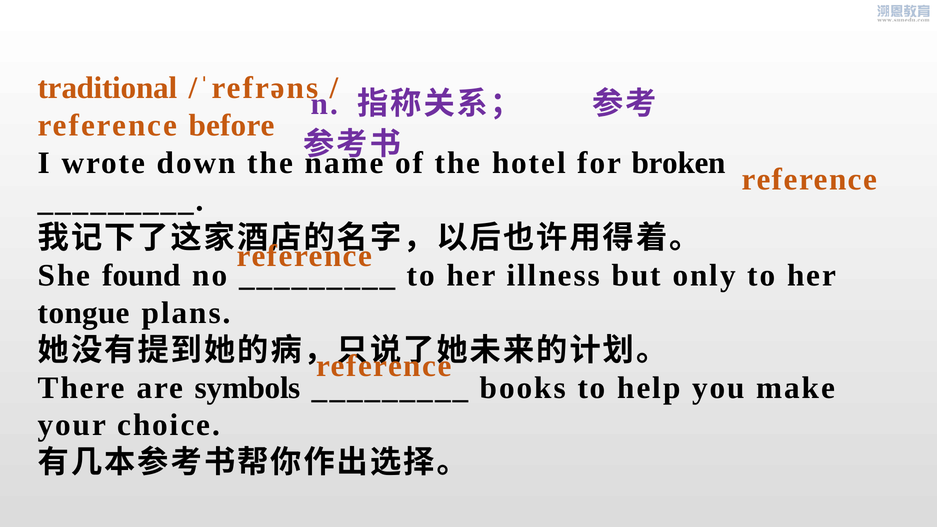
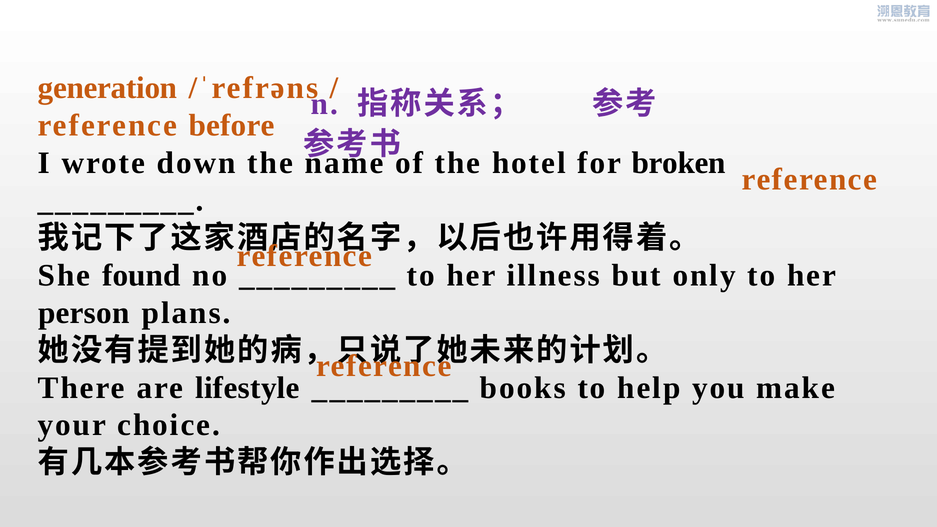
traditional: traditional -> generation (108, 88)
tongue: tongue -> person (84, 313)
symbols: symbols -> lifestyle (247, 388)
